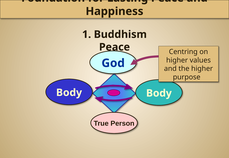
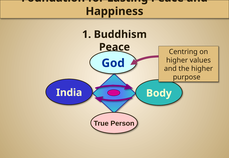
Body: Body -> India (69, 93)
